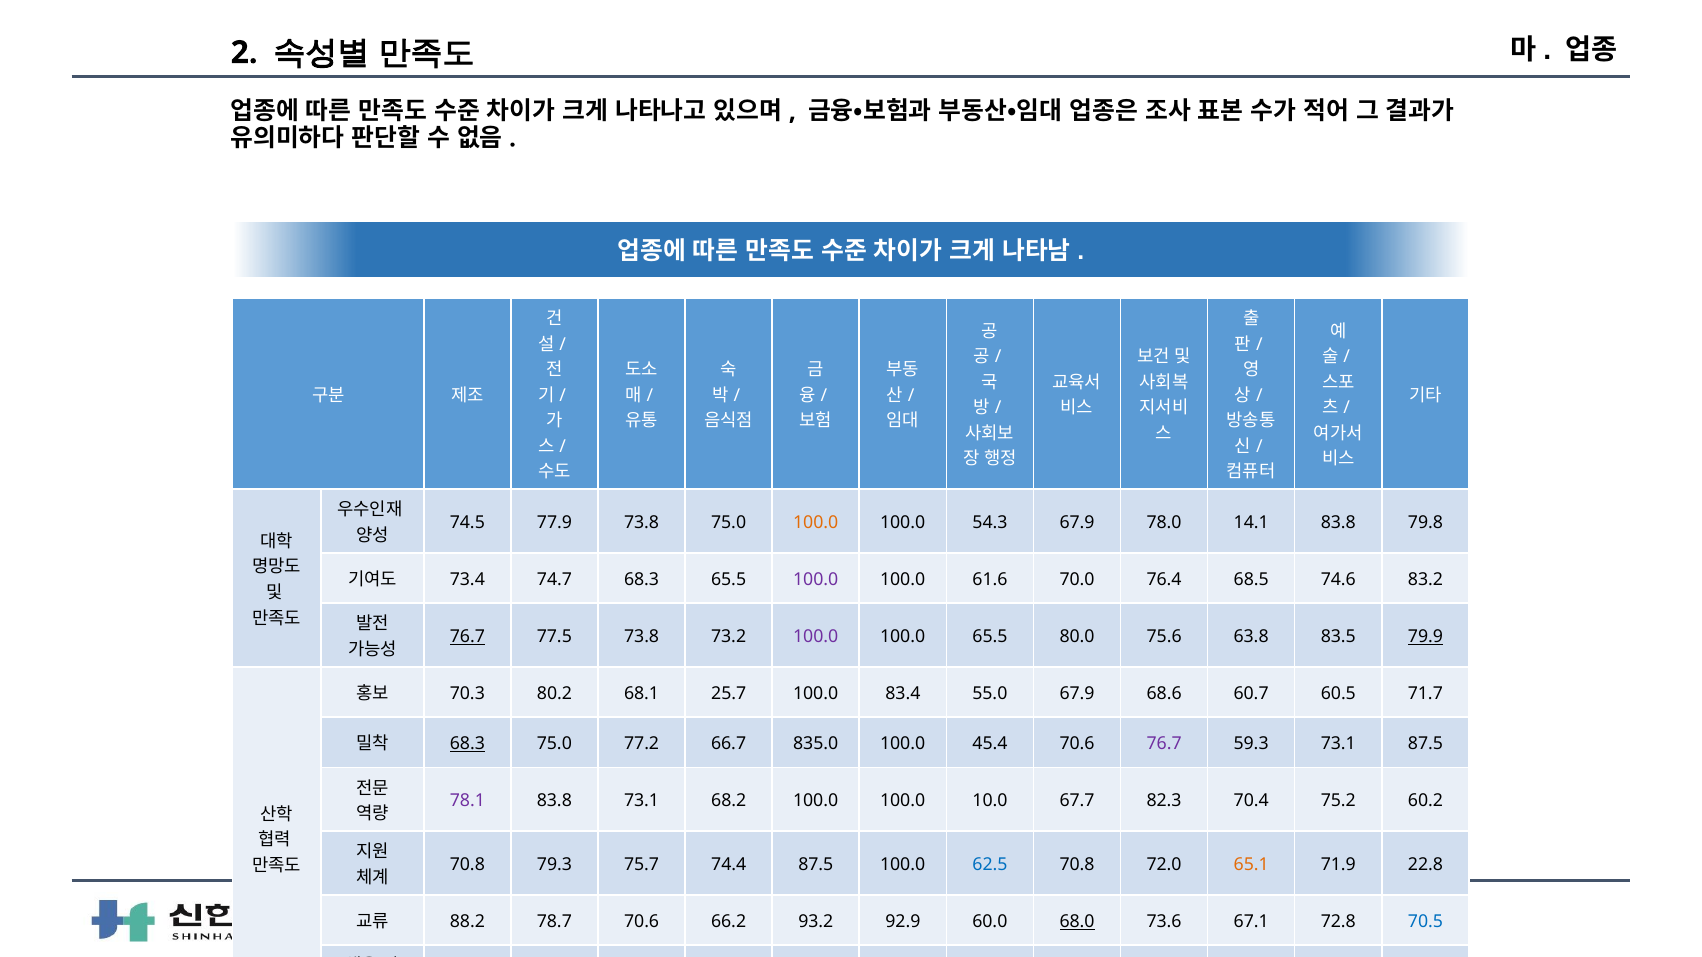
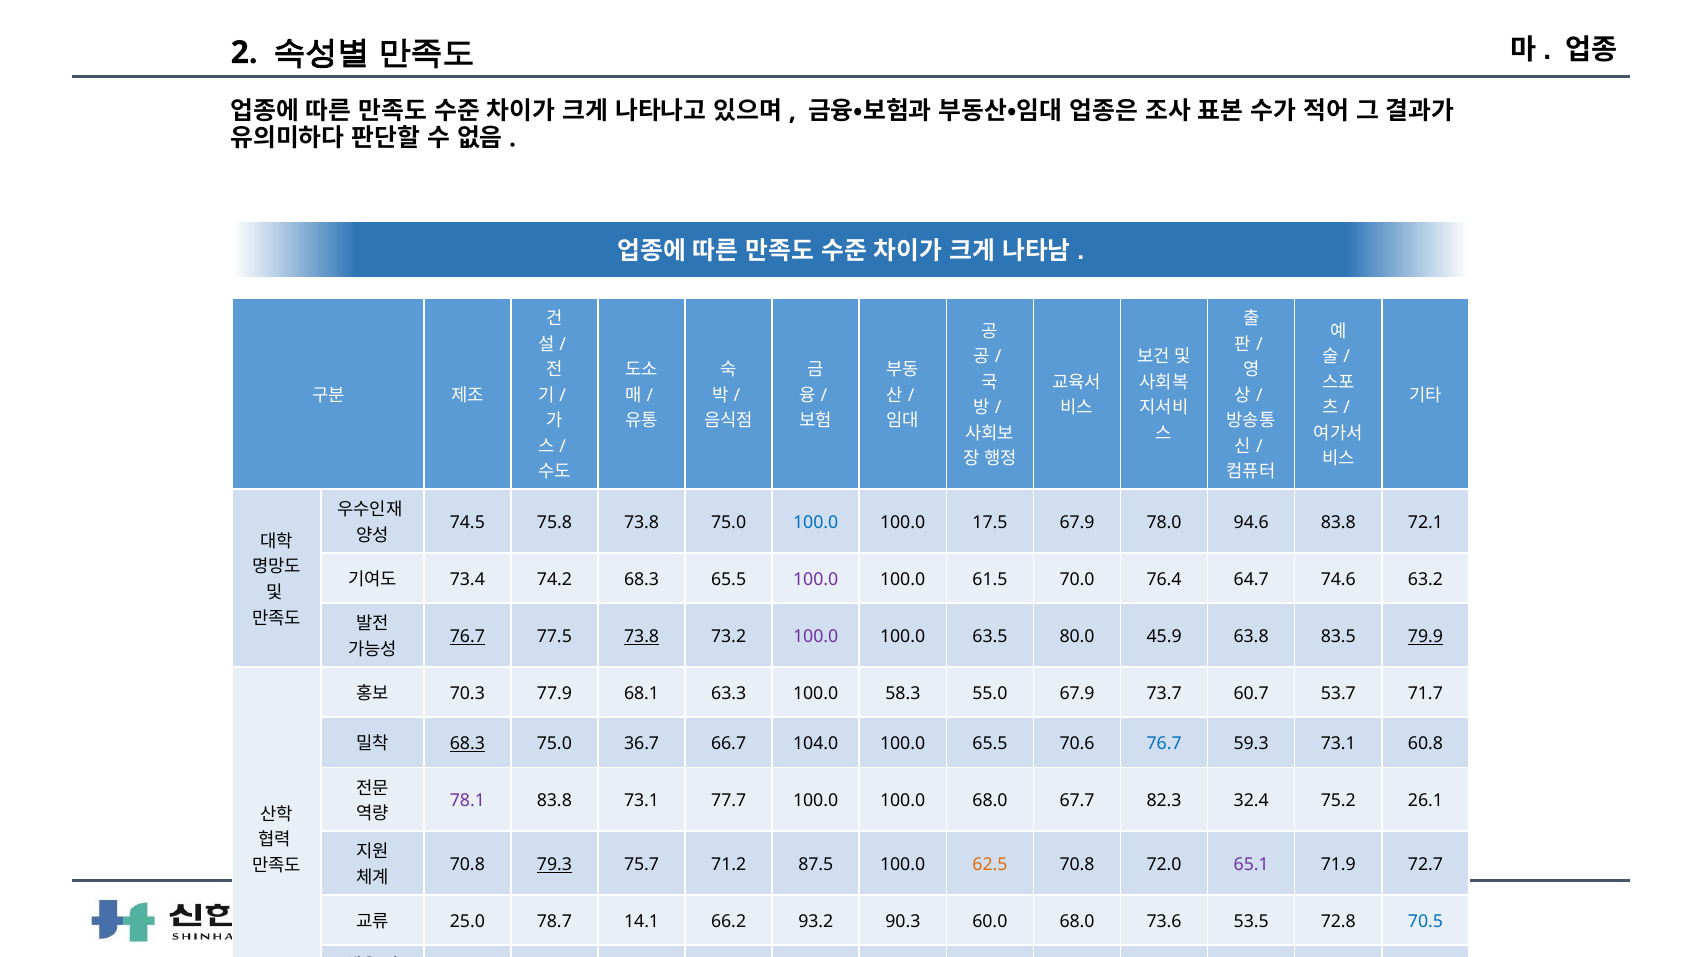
74.5 77.9: 77.9 -> 75.8 (555, 523)
100.0 colour: orange -> blue (816, 523)
54.3: 54.3 -> 17.5 (990, 523)
14.1: 14.1 -> 94.6 (1251, 523)
79.8: 79.8 -> 72.1 (1425, 523)
74.7: 74.7 -> 74.2 (555, 580)
61.6: 61.6 -> 61.5 (990, 580)
68.5: 68.5 -> 64.7 (1251, 580)
83.2: 83.2 -> 63.2 (1425, 580)
73.8 underline: none -> present (642, 637)
100.0 65.5: 65.5 -> 63.5 (990, 637)
75.6: 75.6 -> 45.9 (1164, 637)
80.2: 80.2 -> 77.9 (555, 694)
25.7: 25.7 -> 63.3 (729, 694)
83.4: 83.4 -> 58.3 (903, 694)
68.6: 68.6 -> 73.7 (1164, 694)
60.5: 60.5 -> 53.7 (1338, 694)
77.2: 77.2 -> 36.7 (642, 744)
835.0: 835.0 -> 104.0 (816, 744)
100.0 45.4: 45.4 -> 65.5 (990, 744)
76.7 colour: purple -> blue (1164, 744)
73.1 87.5: 87.5 -> 60.8 (1425, 744)
68.2: 68.2 -> 77.7 (729, 801)
100.0 10.0: 10.0 -> 68.0 (990, 801)
70.4: 70.4 -> 32.4 (1251, 801)
60.2: 60.2 -> 26.1 (1425, 801)
79.3 underline: none -> present (555, 865)
74.4: 74.4 -> 71.2 (729, 865)
62.5 colour: blue -> orange (990, 865)
65.1 colour: orange -> purple (1251, 865)
22.8: 22.8 -> 72.7 (1425, 865)
88.2: 88.2 -> 25.0 (467, 922)
78.7 70.6: 70.6 -> 14.1 (642, 922)
92.9: 92.9 -> 90.3 (903, 922)
68.0 underline: present -> none (1077, 922)
67.1: 67.1 -> 53.5 (1251, 922)
